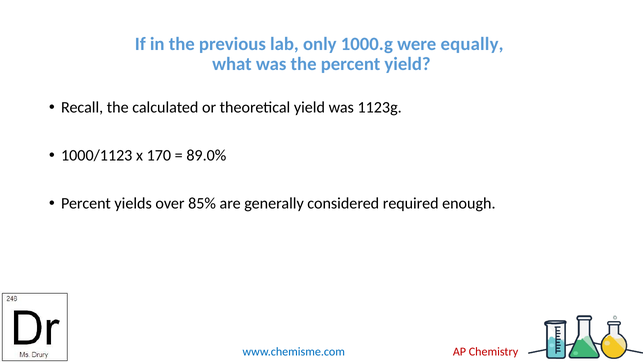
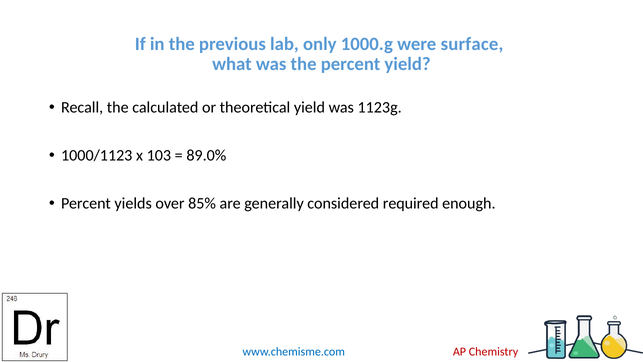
equally: equally -> surface (472, 44)
170: 170 -> 103 (159, 155)
